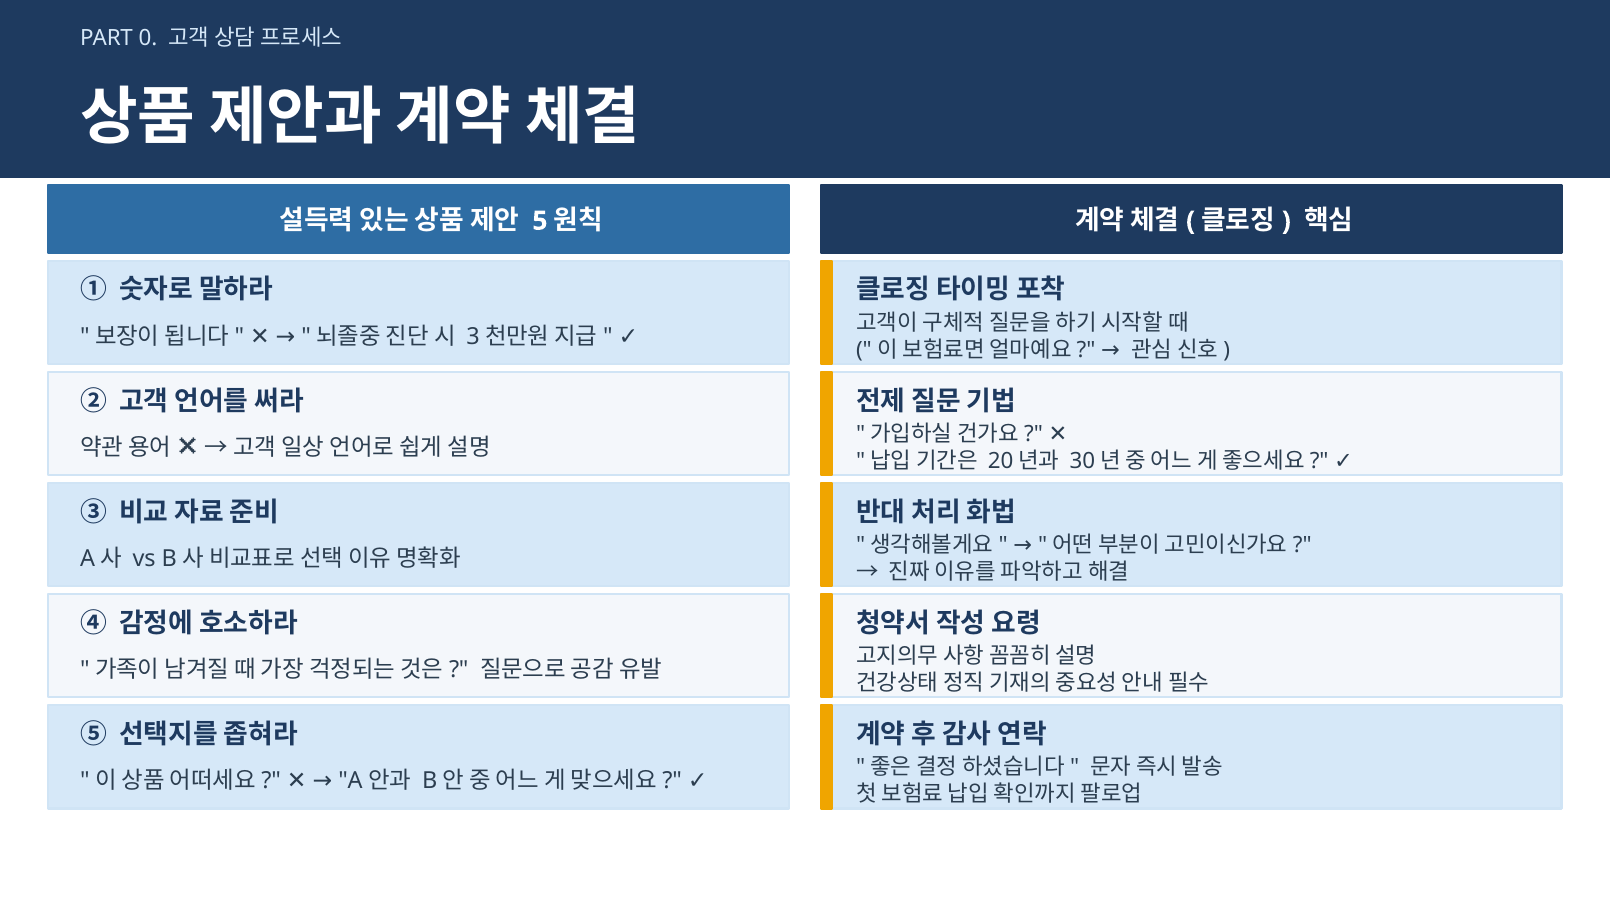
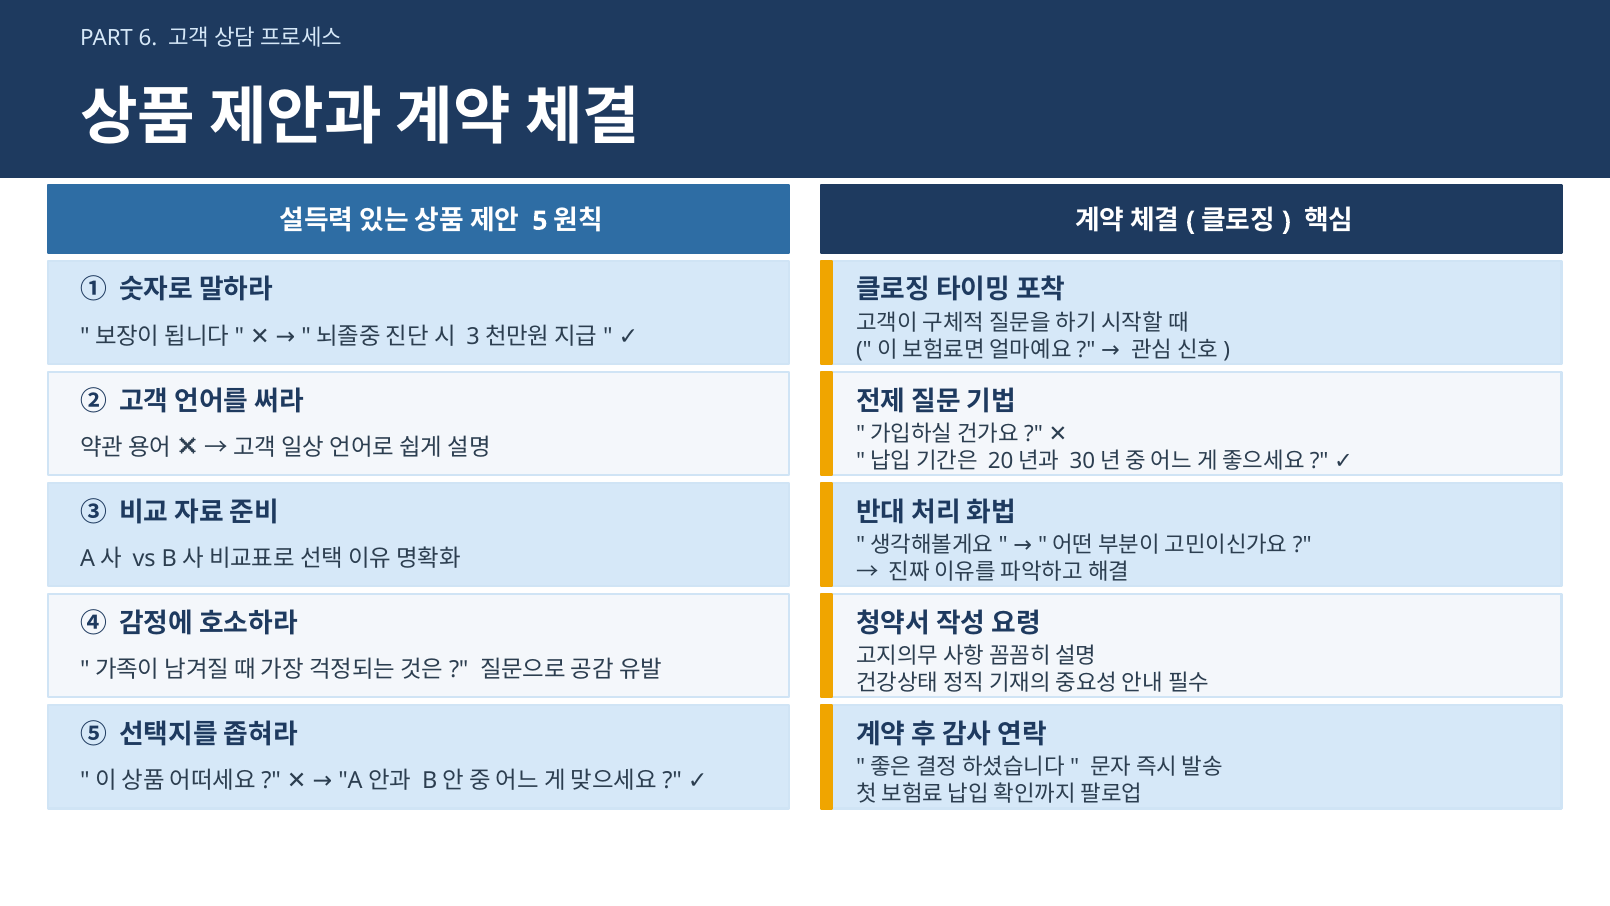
0: 0 -> 6 (148, 38)
